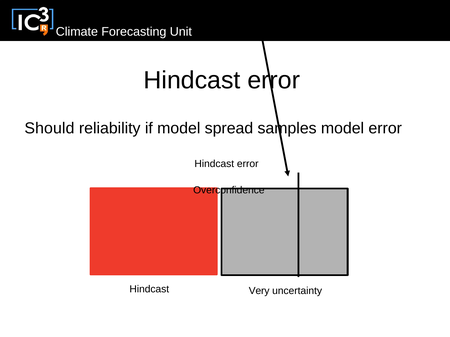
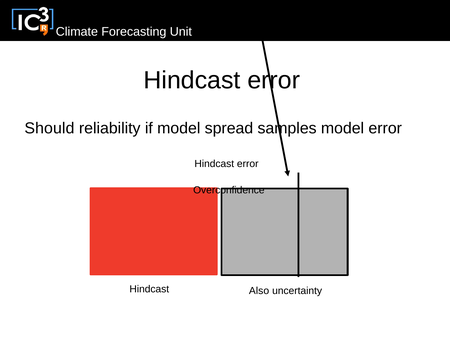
Very: Very -> Also (259, 291)
